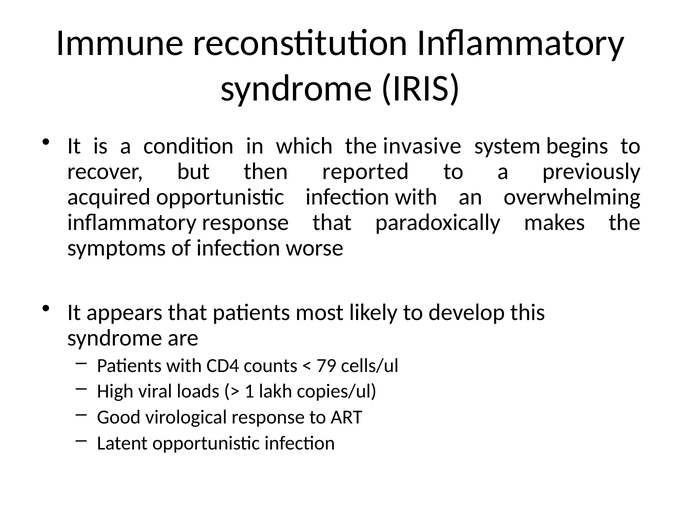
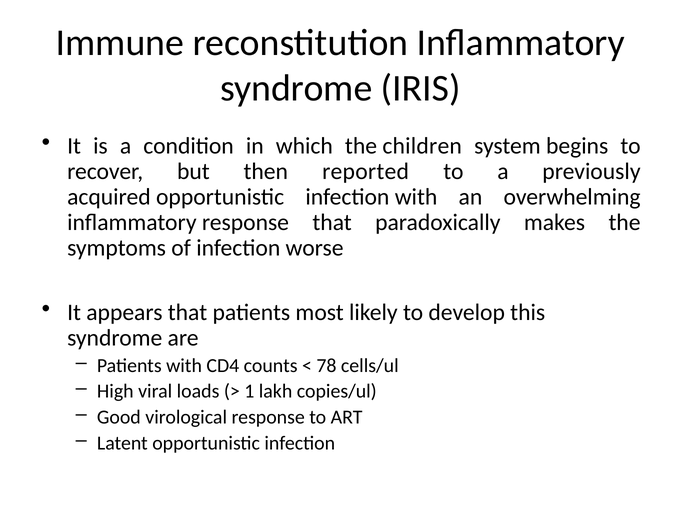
invasive: invasive -> children (422, 146)
79: 79 -> 78 (326, 365)
